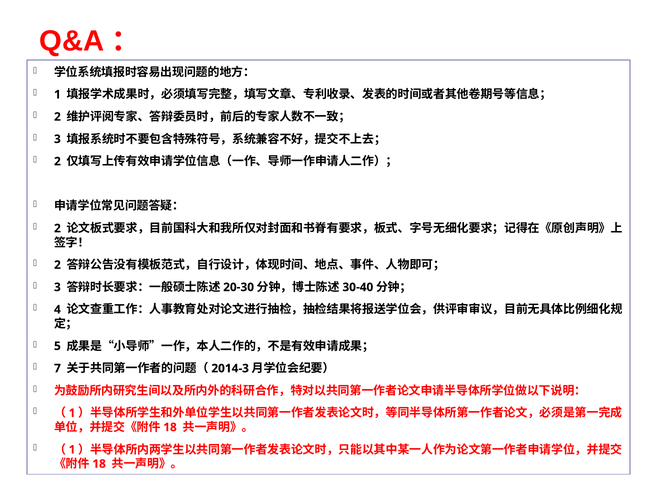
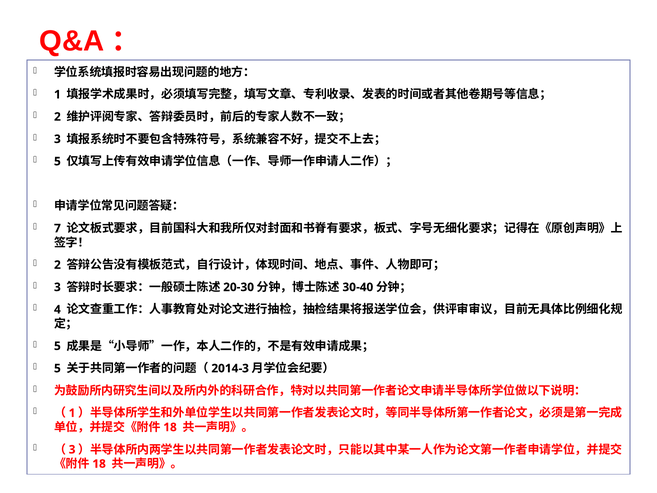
2: 2 -> 5 (57, 161)
2: 2 -> 7 (57, 228)
7: 7 -> 5 (57, 368)
1: 1 -> 3 (72, 449)
